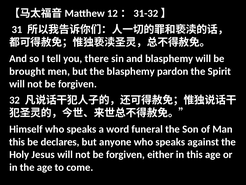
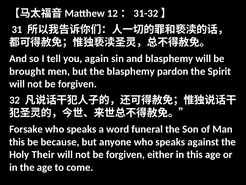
there: there -> again (97, 58)
Himself: Himself -> Forsake (26, 129)
declares: declares -> because (60, 142)
Jesus: Jesus -> Their (43, 154)
